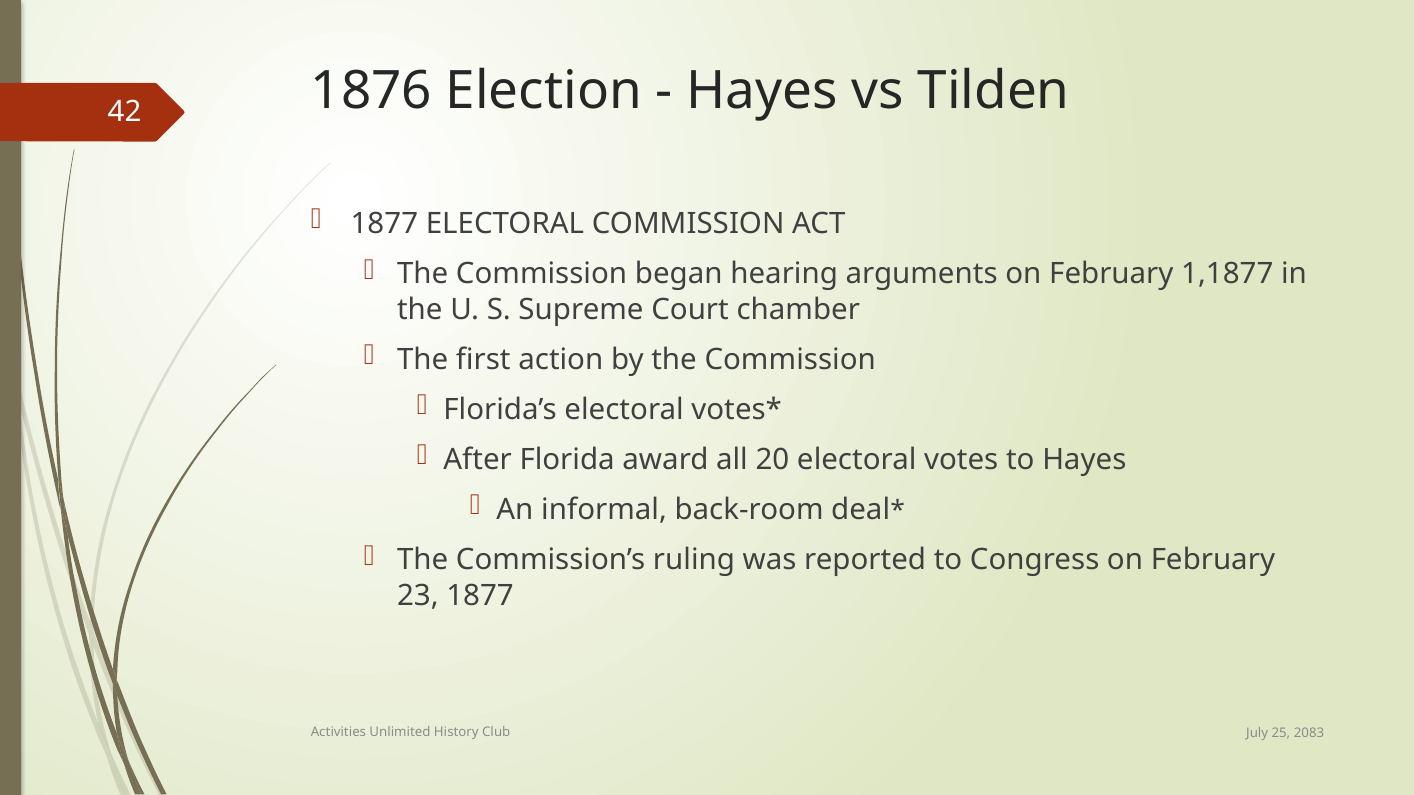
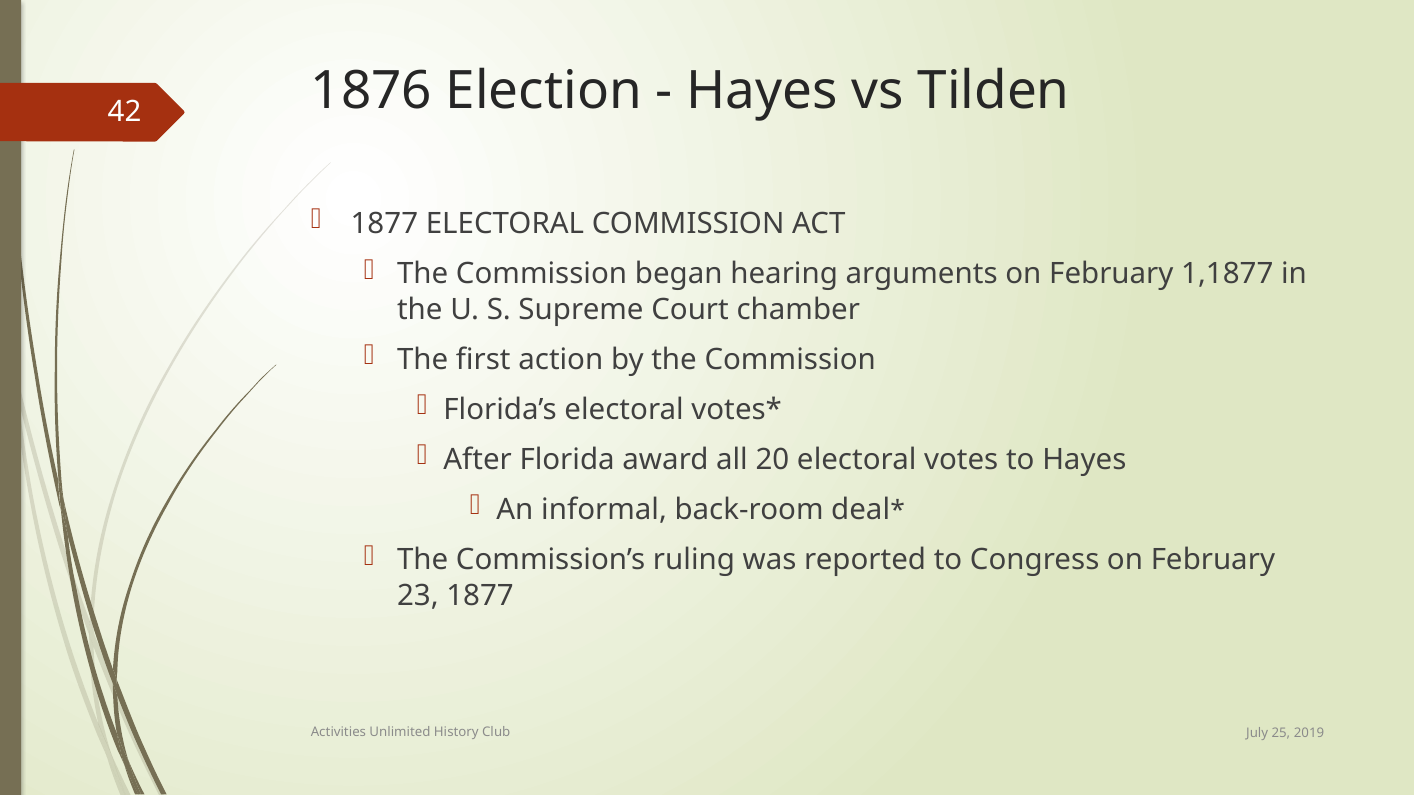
2083: 2083 -> 2019 (1309, 733)
